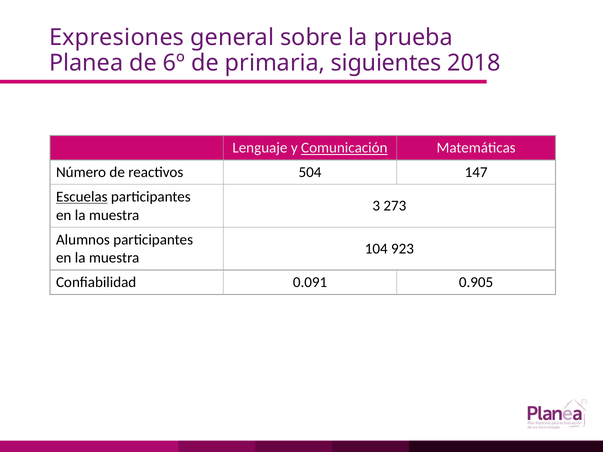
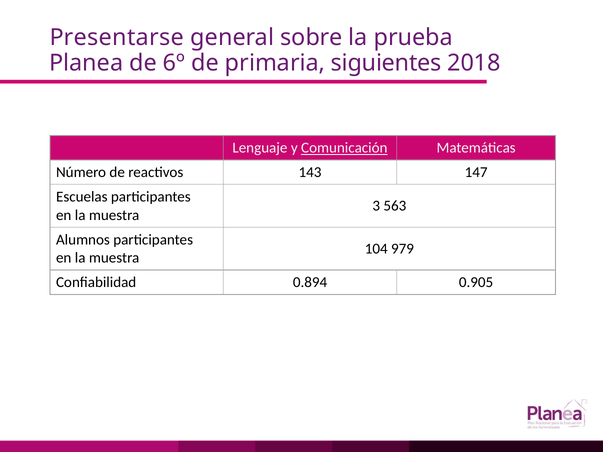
Expresiones: Expresiones -> Presentarse (117, 37)
504: 504 -> 143 (310, 172)
Escuelas underline: present -> none (82, 197)
273: 273 -> 563 (395, 206)
923: 923 -> 979 (402, 249)
0.091: 0.091 -> 0.894 (310, 283)
